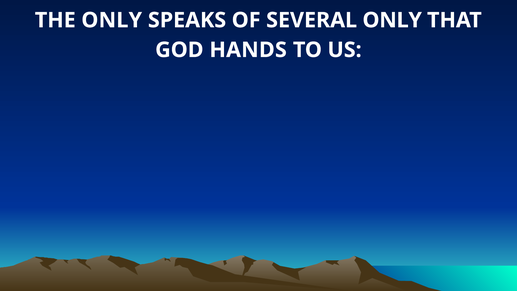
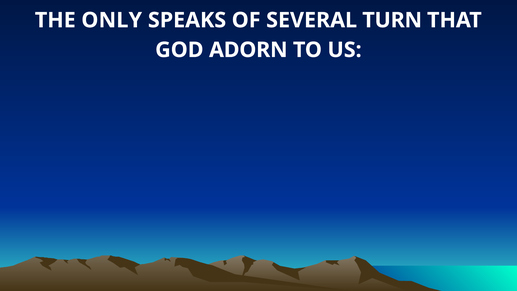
SEVERAL ONLY: ONLY -> TURN (392, 20)
HANDS: HANDS -> ADORN (248, 50)
